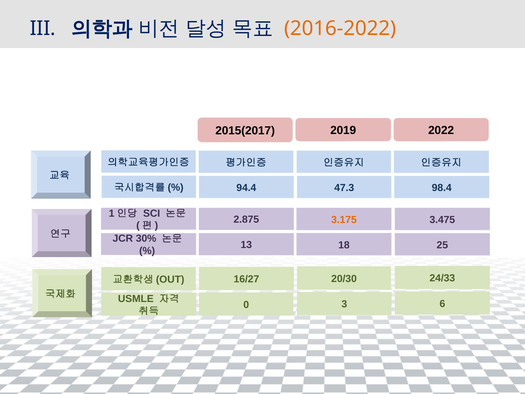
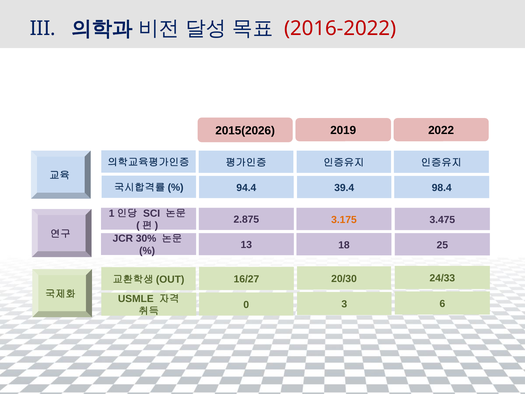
2016-2022 colour: orange -> red (340, 29)
2015(2017: 2015(2017 -> 2015(2026 (245, 131)
47.3: 47.3 -> 39.4 (344, 188)
